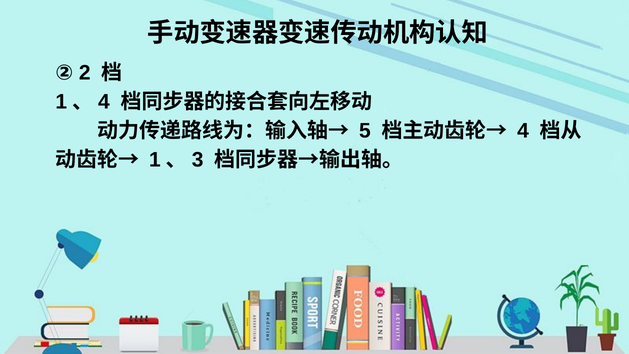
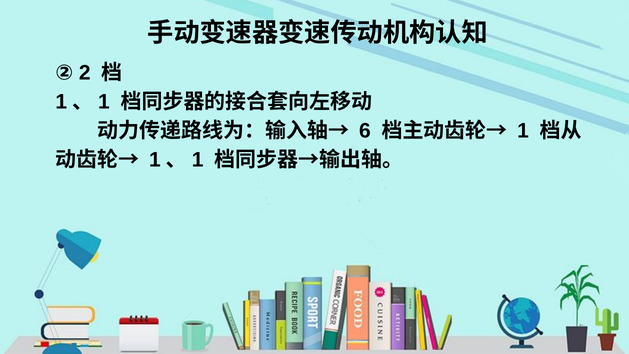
4: 4 -> 1 (104, 102)
5: 5 -> 6 (365, 131)
4: 4 -> 1 (523, 131)
3: 3 -> 1 (198, 160)
